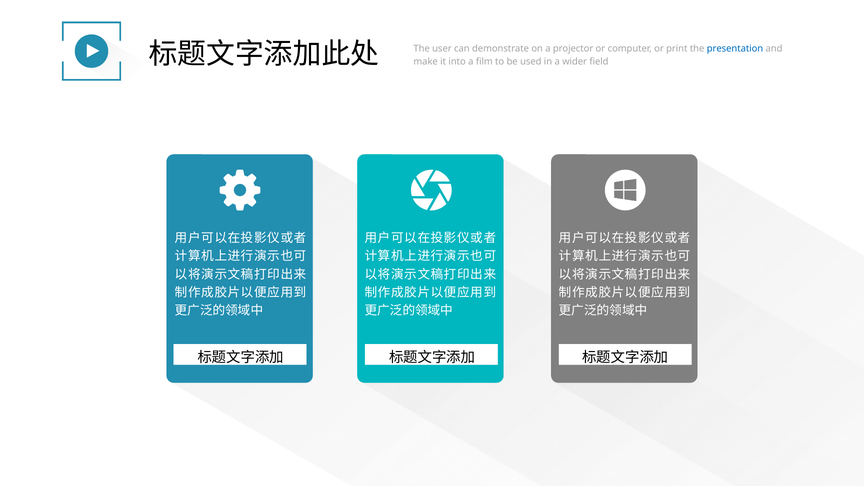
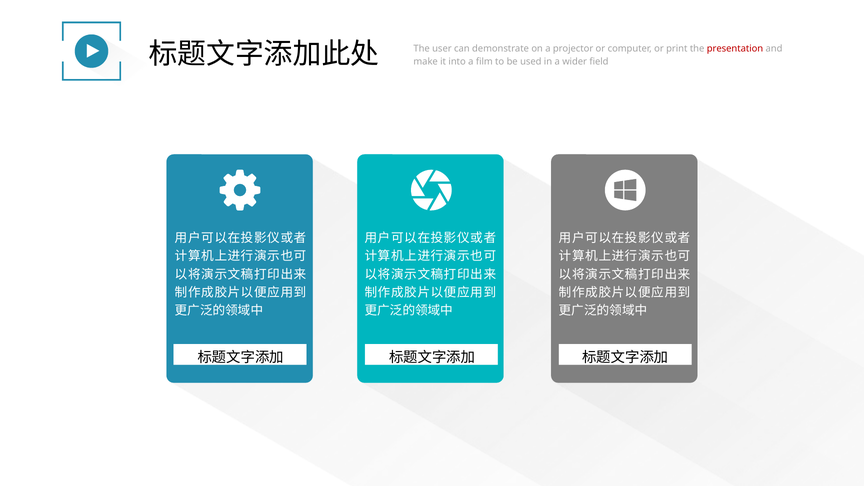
presentation colour: blue -> red (735, 49)
